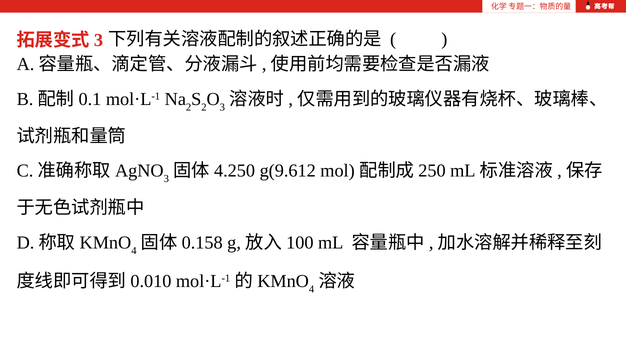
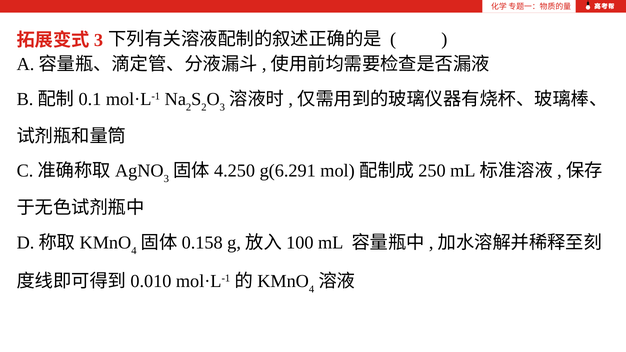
g(9.612: g(9.612 -> g(6.291 (288, 171)
